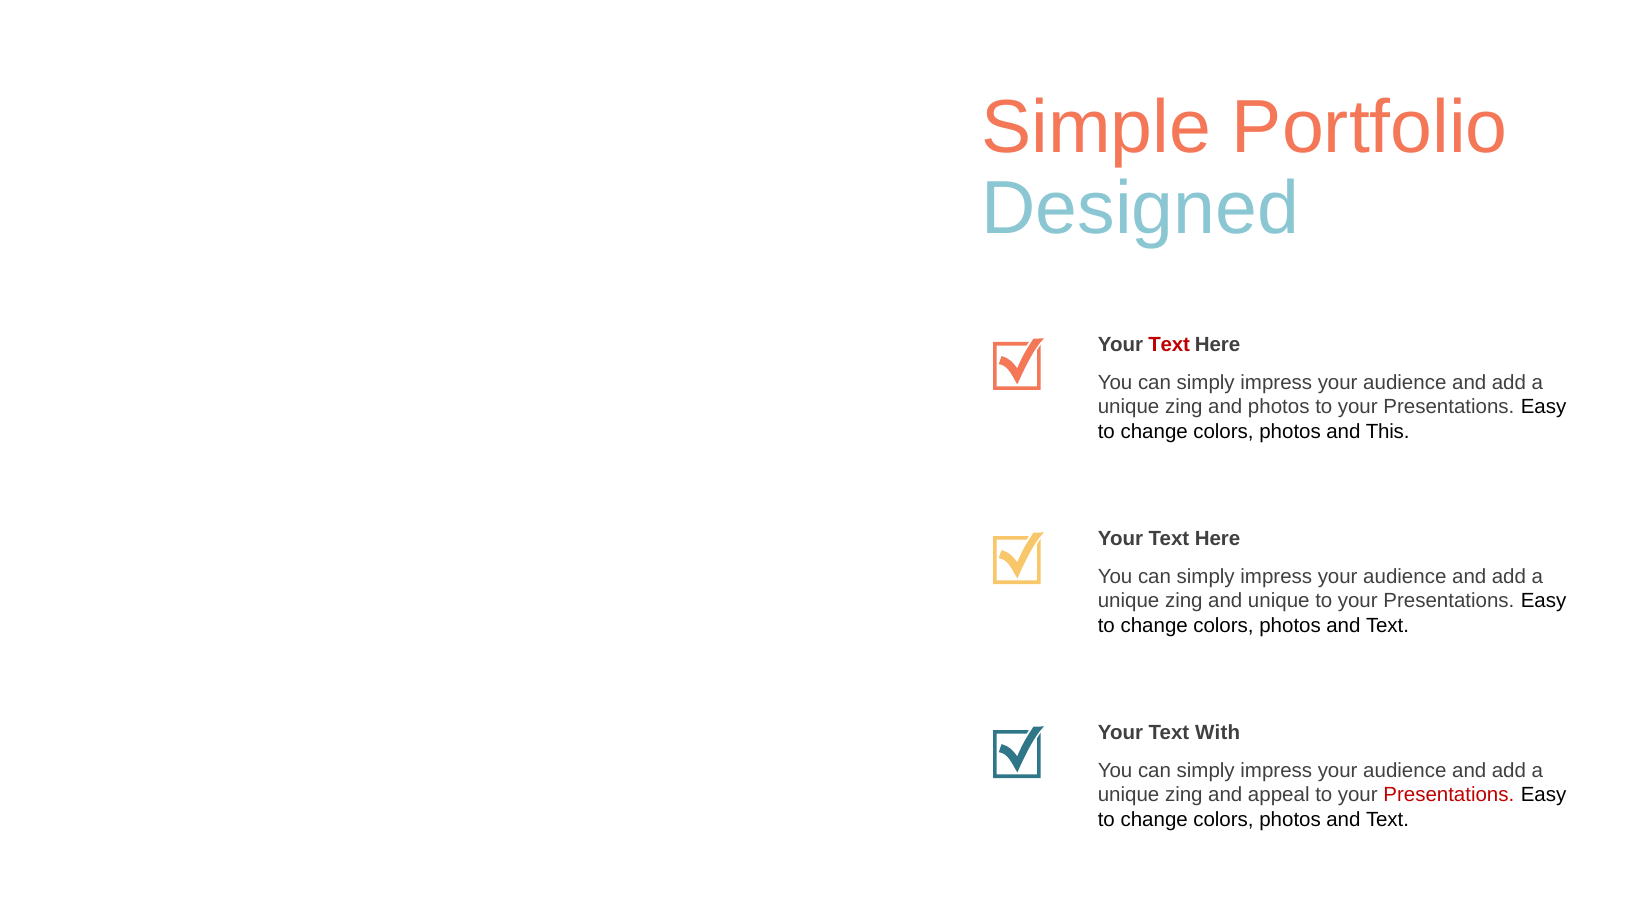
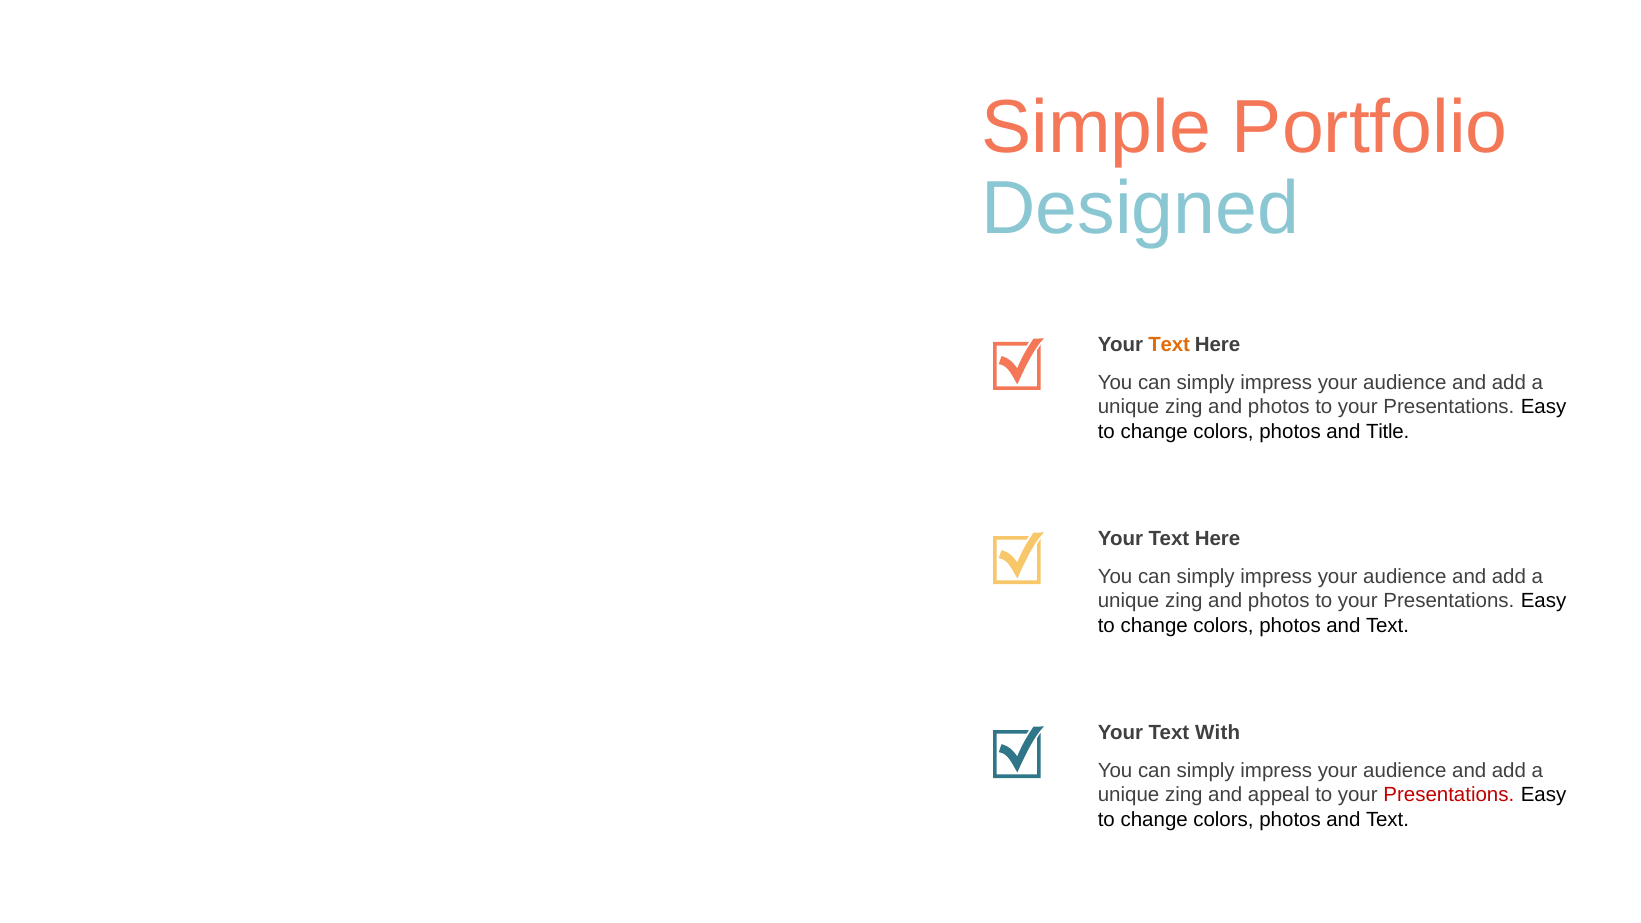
Text colour: red -> orange (1169, 345)
This: This -> Title (1388, 432)
unique: unique -> photos (1279, 601)
